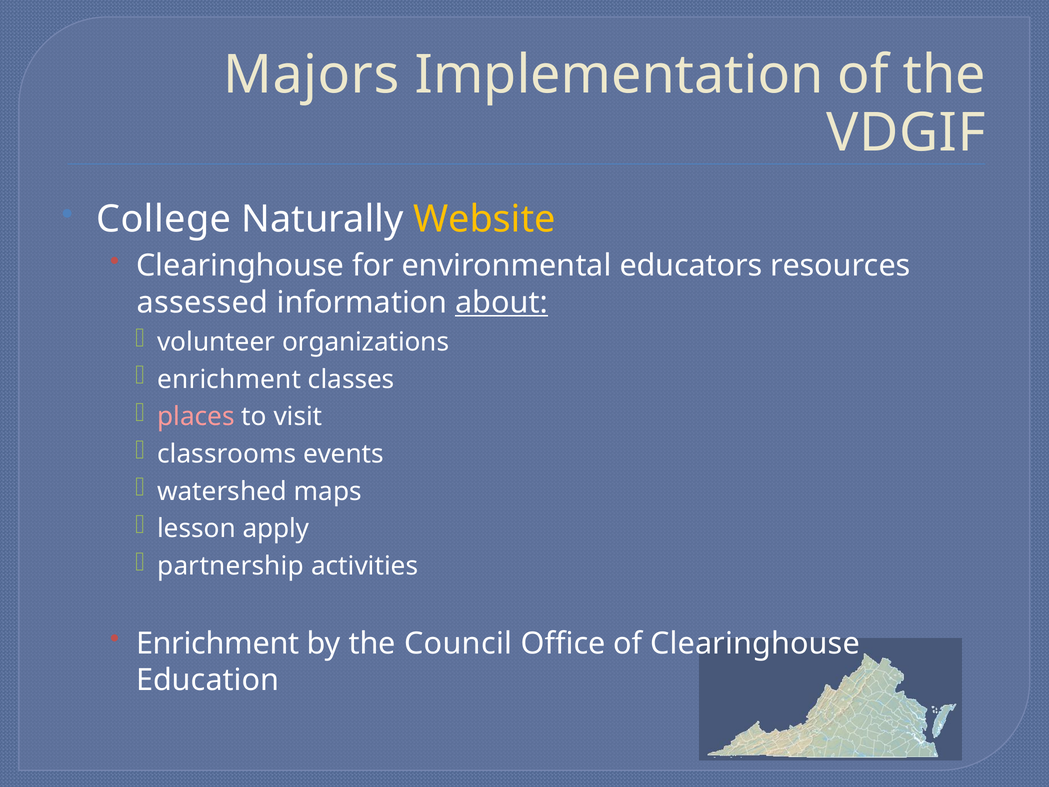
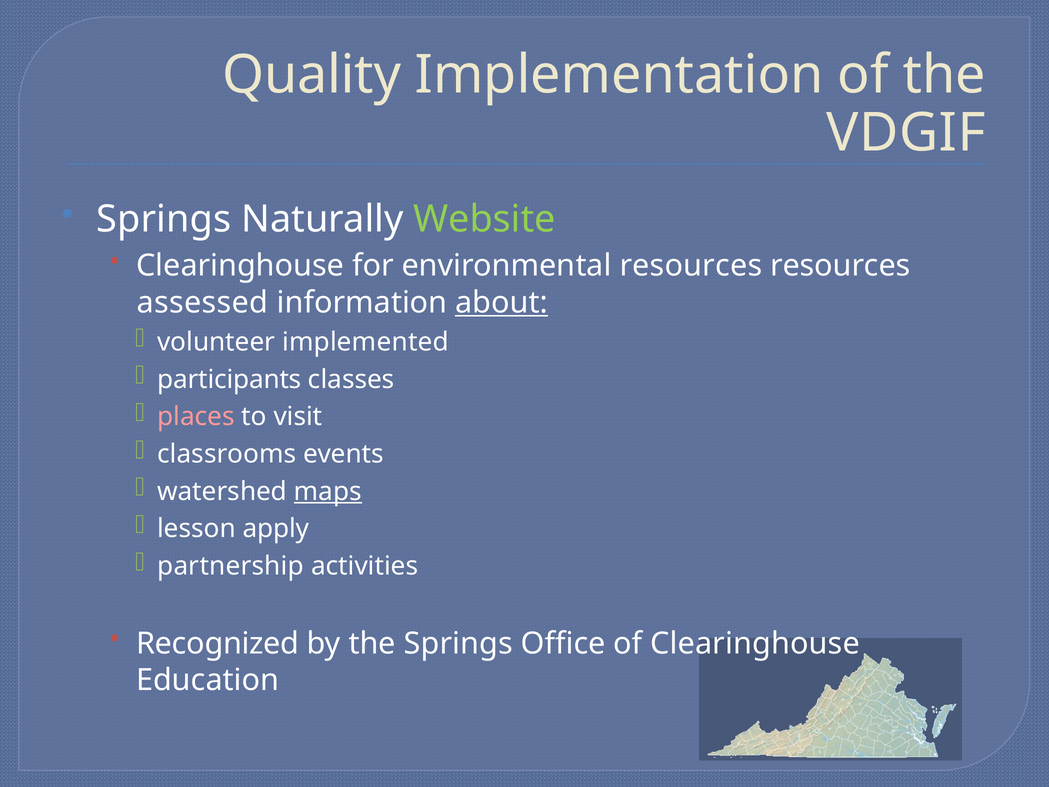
Majors: Majors -> Quality (312, 75)
College: College -> Springs (164, 219)
Website colour: yellow -> light green (484, 219)
environmental educators: educators -> resources (691, 266)
organizations: organizations -> implemented (365, 342)
enrichment: enrichment -> participants (229, 379)
maps underline: none -> present (328, 491)
Enrichment: Enrichment -> Recognized (218, 643)
the Council: Council -> Springs (458, 643)
